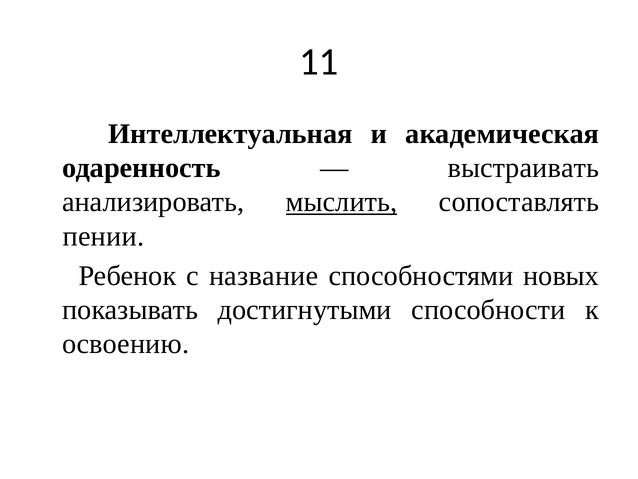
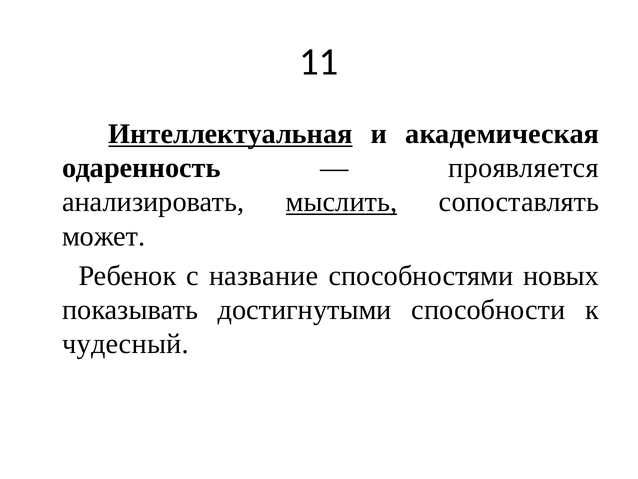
Интеллектуальная underline: none -> present (231, 134)
выстраивать: выстраивать -> проявляется (523, 168)
пении: пении -> может (104, 236)
освоению: освоению -> чудесный (126, 344)
